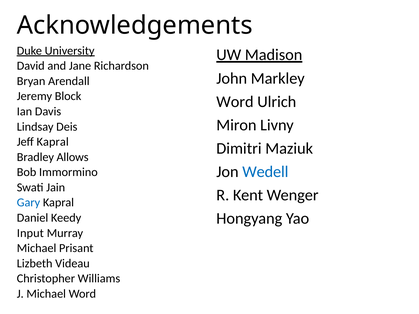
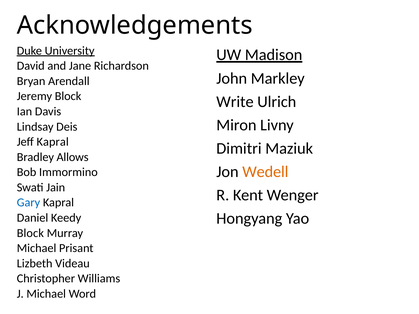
Word: Word -> Write (235, 102)
Wedell colour: blue -> orange (265, 172)
Input: Input -> Block (30, 233)
